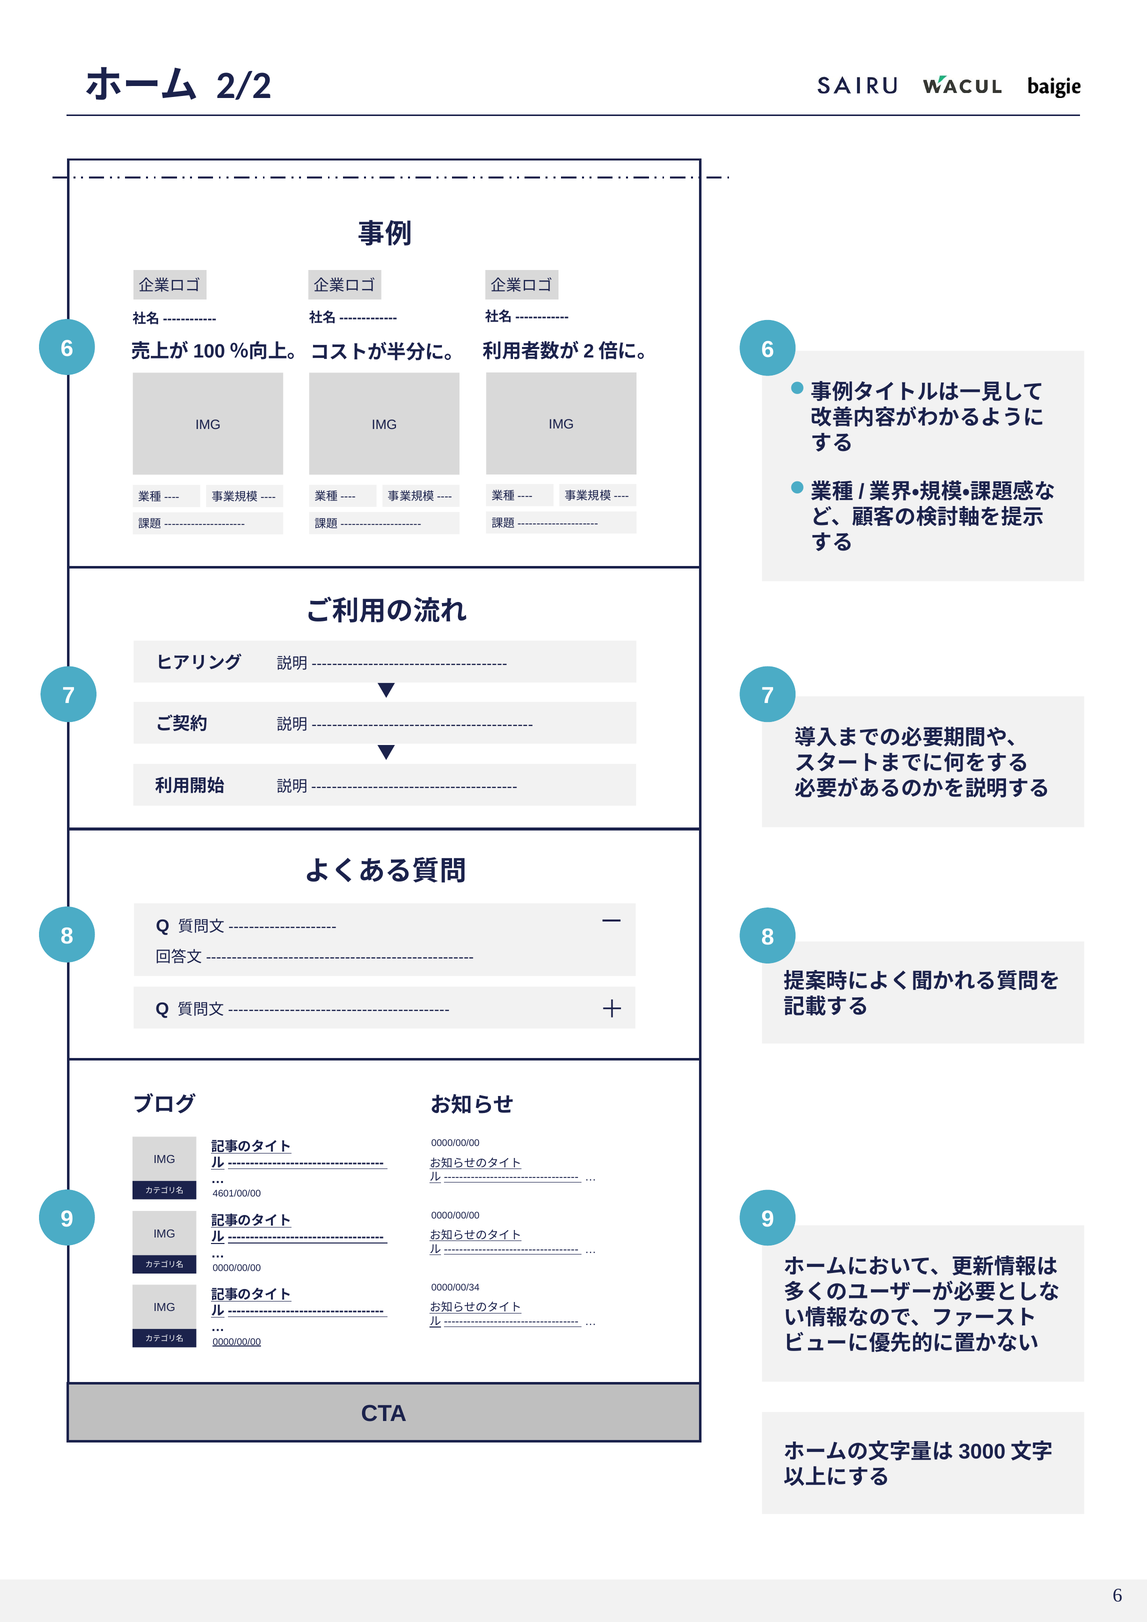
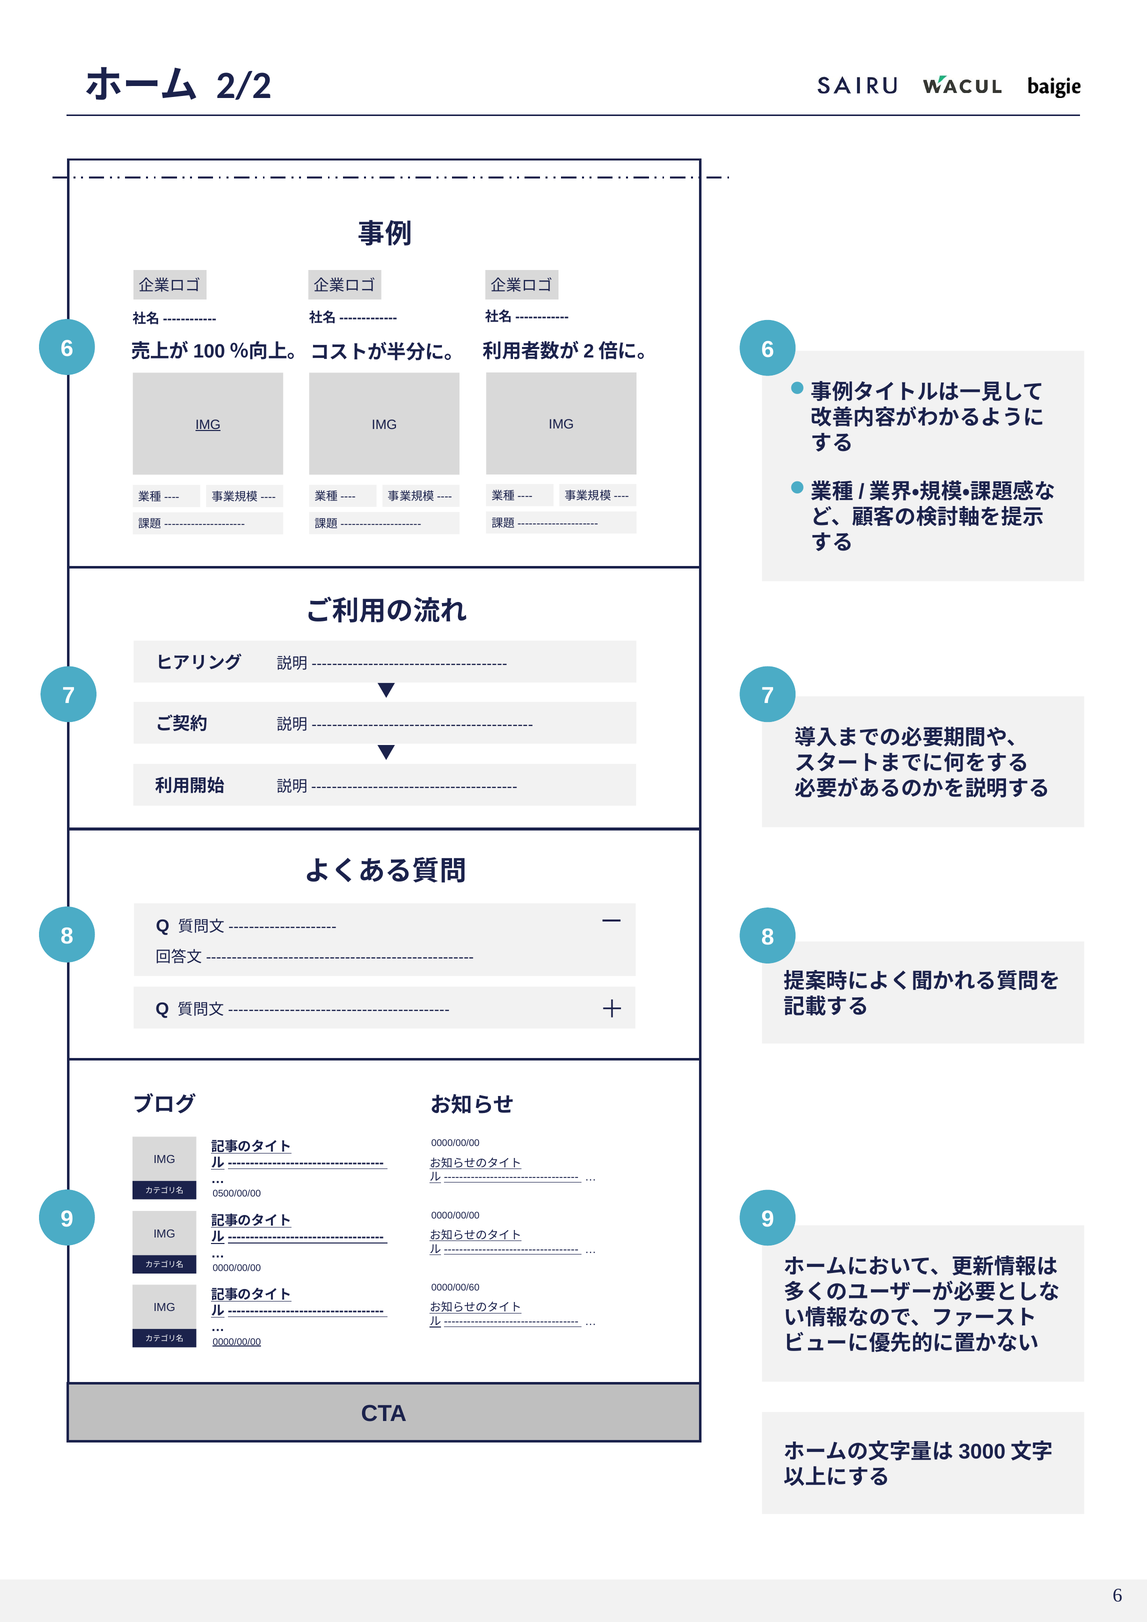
IMG underline: none -> present (208, 425)
4601/00/00: 4601/00/00 -> 0500/00/00 (237, 1194)
0000/00/34: 0000/00/34 -> 0000/00/60 (455, 1288)
